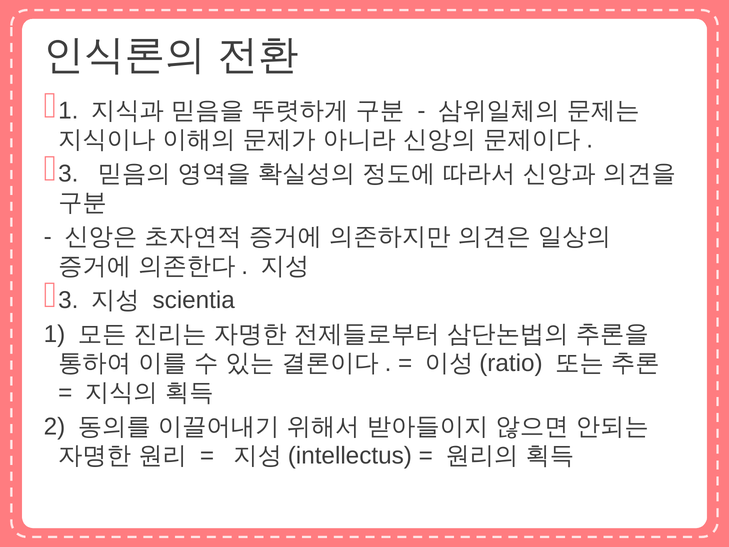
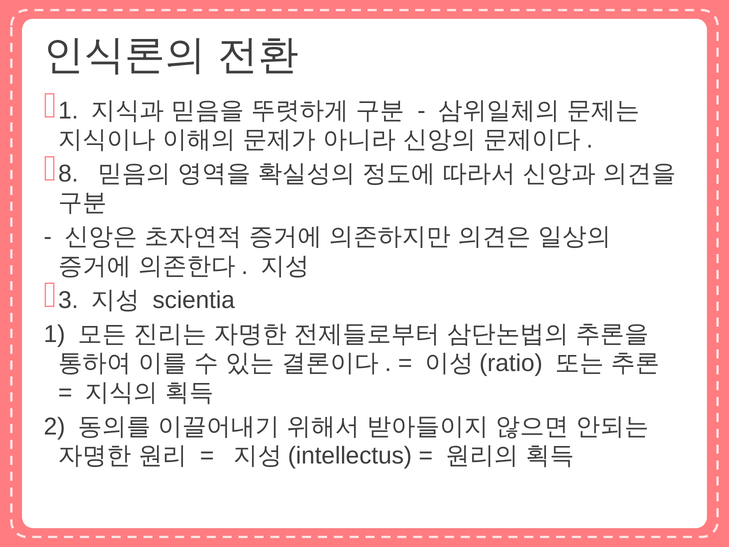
3: 3 -> 8 (68, 174)
